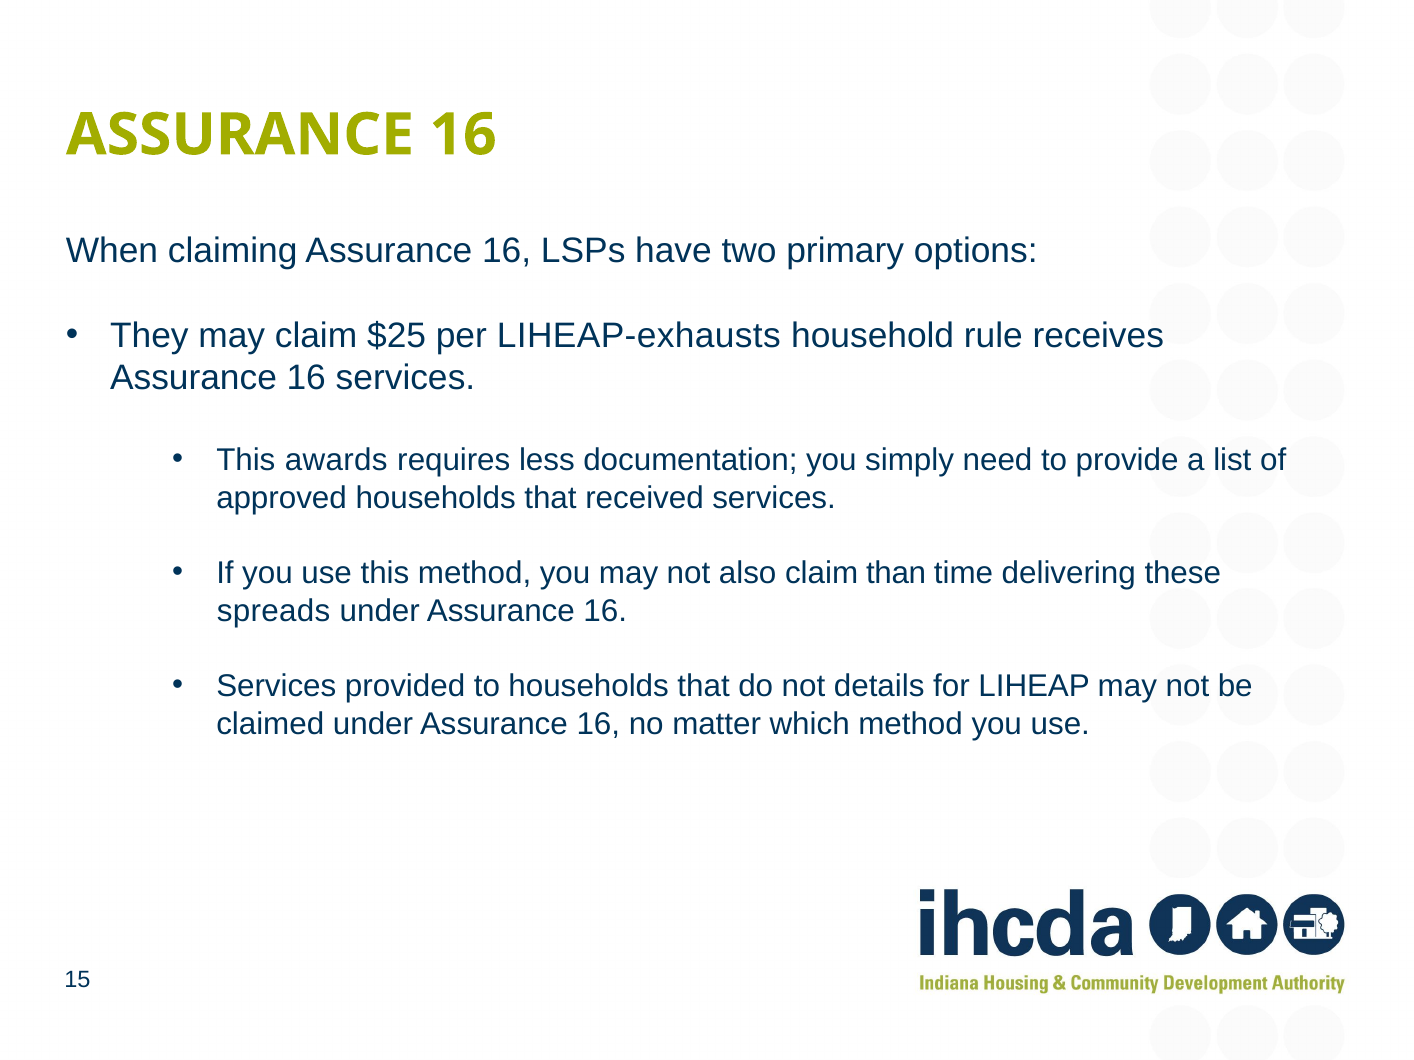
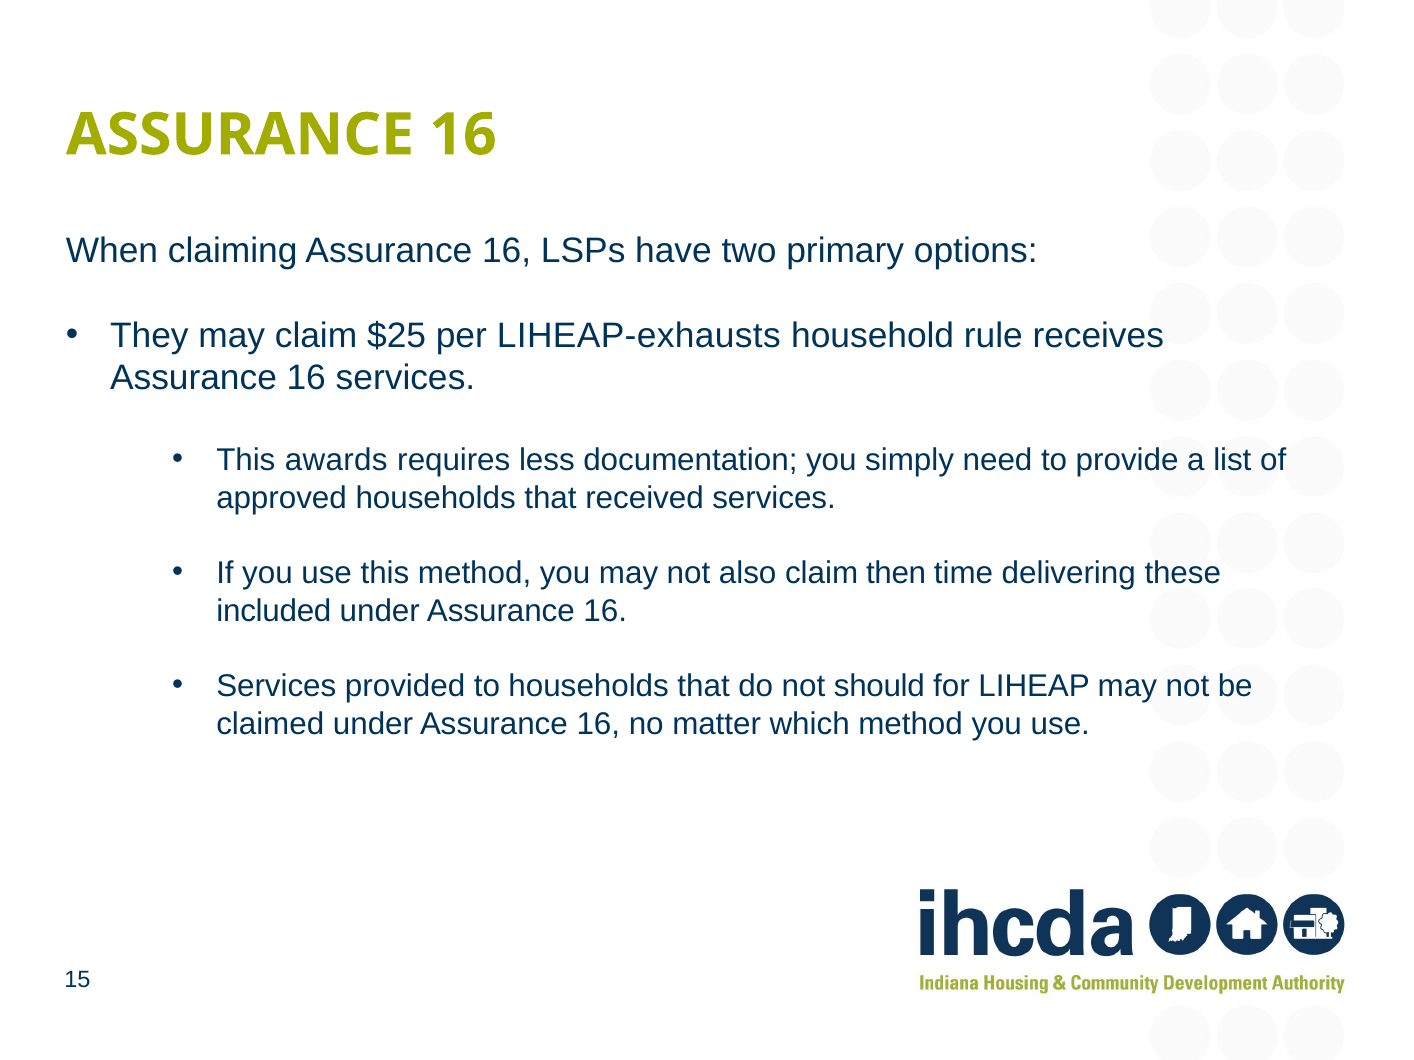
than: than -> then (896, 574)
spreads: spreads -> included (274, 611)
details: details -> should (879, 687)
